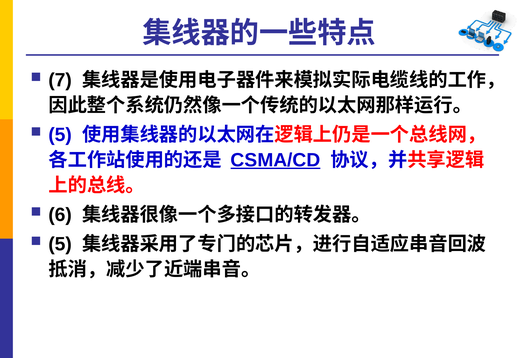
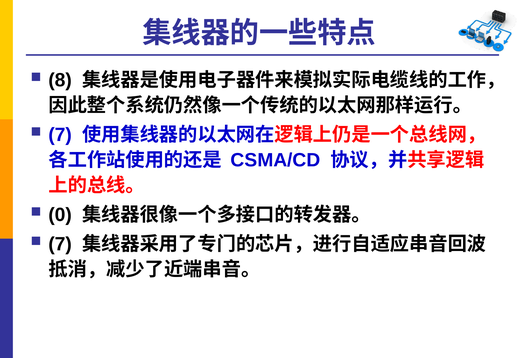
7: 7 -> 8 (60, 80)
5: 5 -> 7 (60, 135)
CSMA/CD underline: present -> none (276, 160)
6: 6 -> 0 (60, 215)
5: 5 -> 7 (60, 244)
